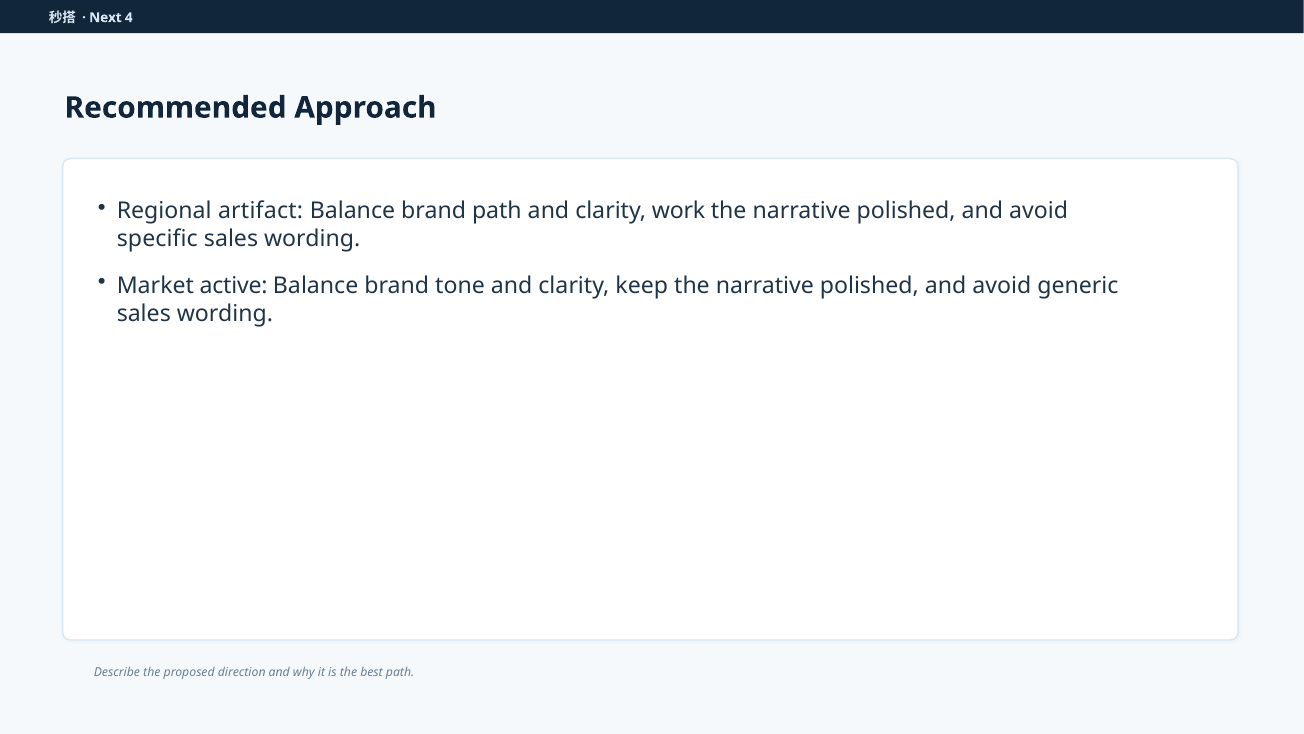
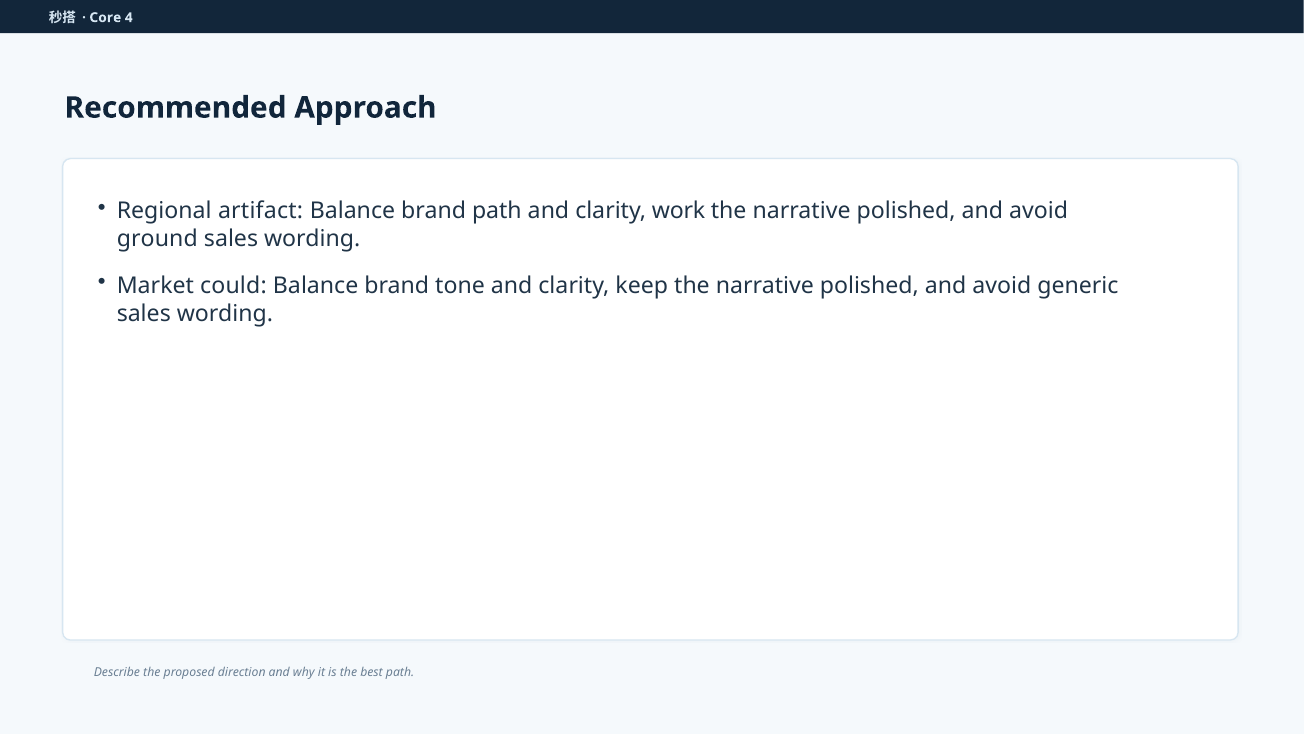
Next: Next -> Core (105, 18)
specific: specific -> ground (157, 239)
active: active -> could (233, 286)
